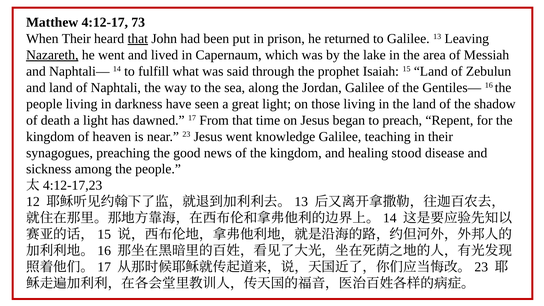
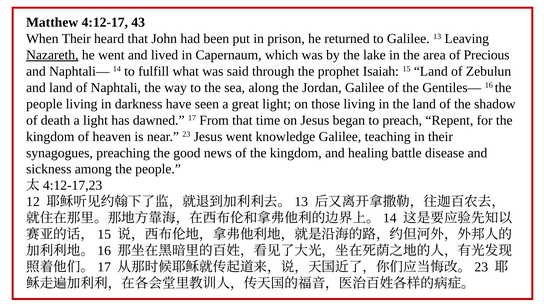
73: 73 -> 43 (138, 22)
that underline: present -> none (138, 39)
Messiah: Messiah -> Precious (487, 55)
stood: stood -> battle (407, 153)
